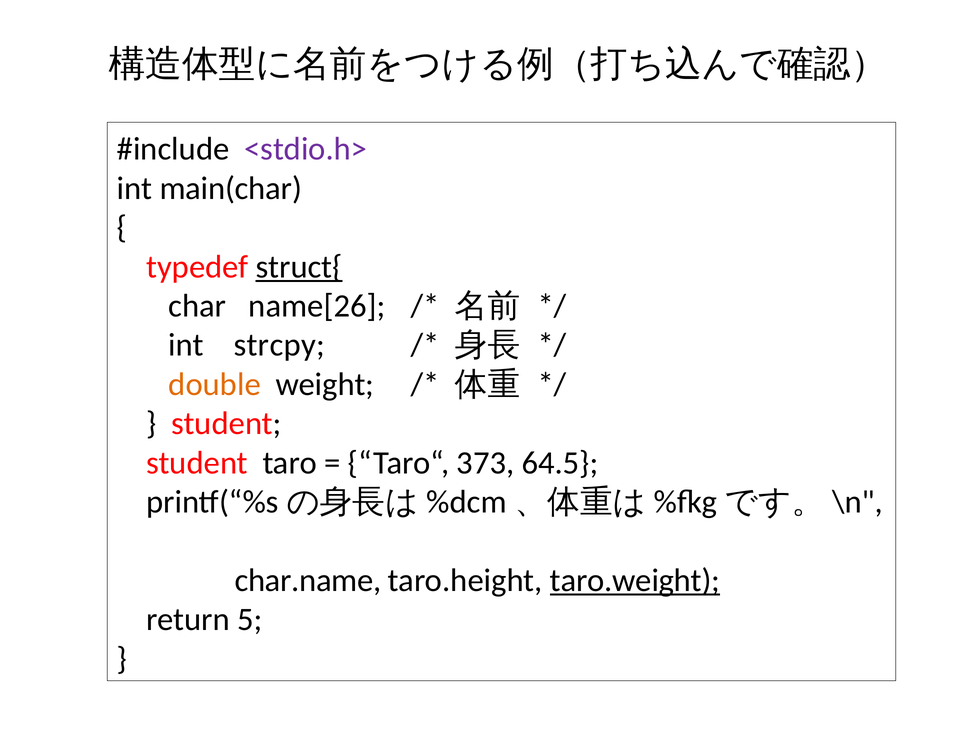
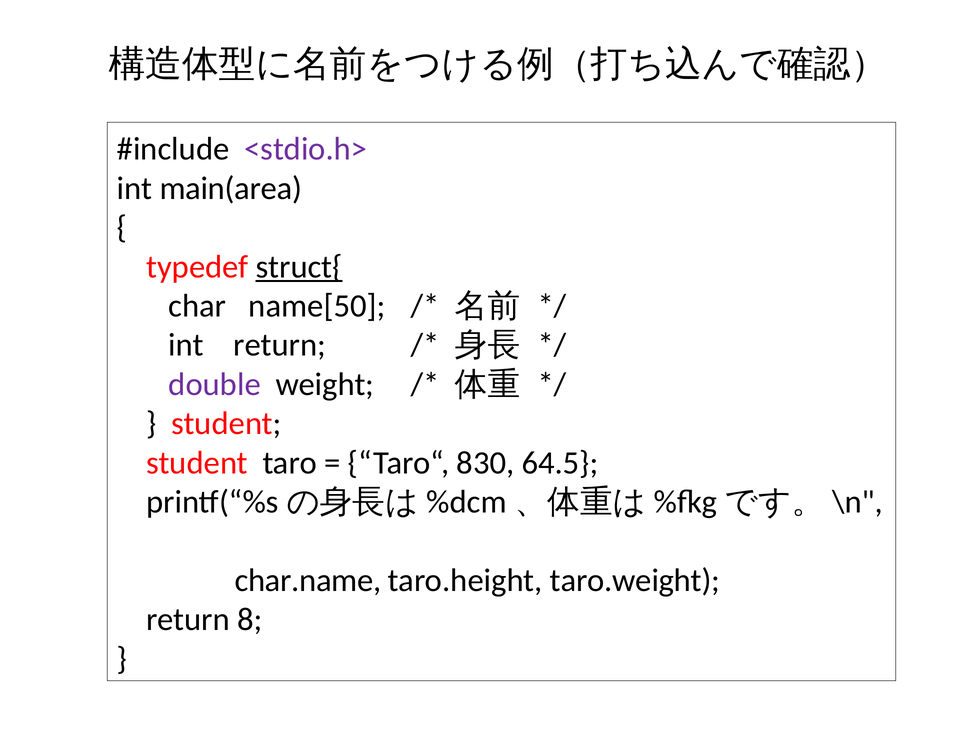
main(char: main(char -> main(area (231, 188)
name[26: name[26 -> name[50 (317, 306)
int strcpy: strcpy -> return (280, 345)
double colour: orange -> purple (215, 384)
373: 373 -> 830 (485, 463)
taro.weight underline: present -> none (635, 580)
5: 5 -> 8 (250, 620)
